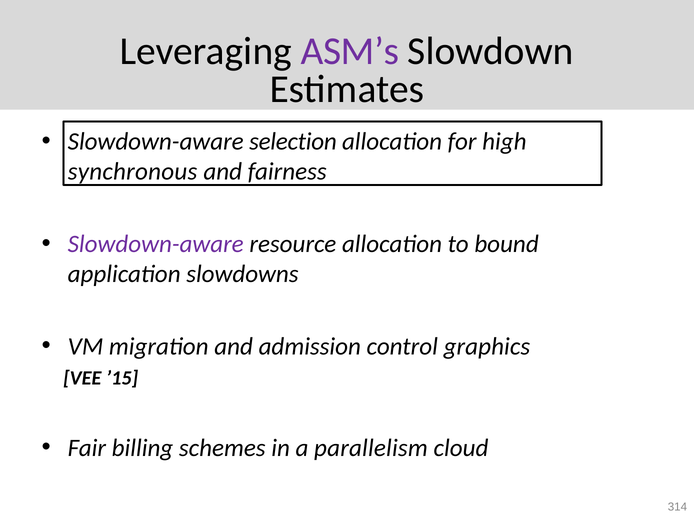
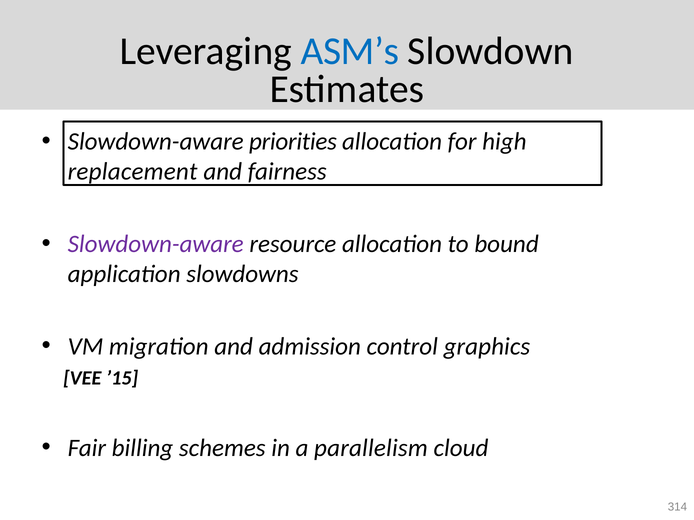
ASM’s colour: purple -> blue (350, 51)
selection: selection -> priorities (293, 142)
synchronous: synchronous -> replacement (133, 172)
